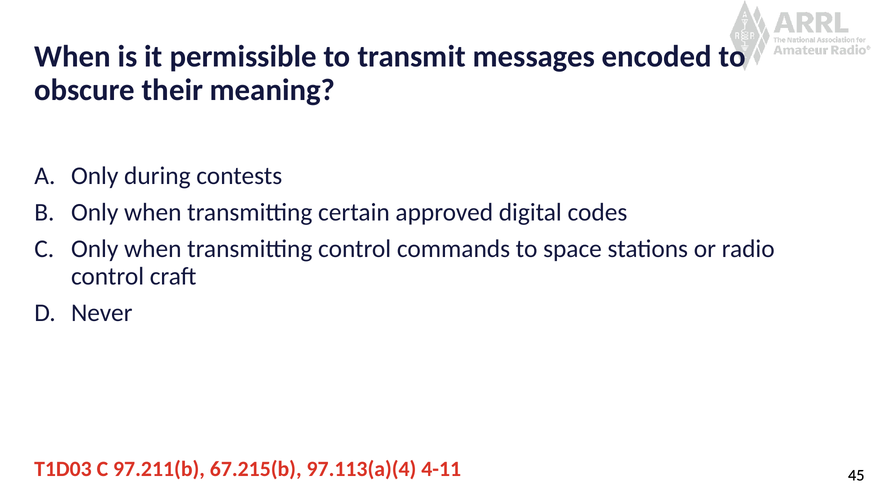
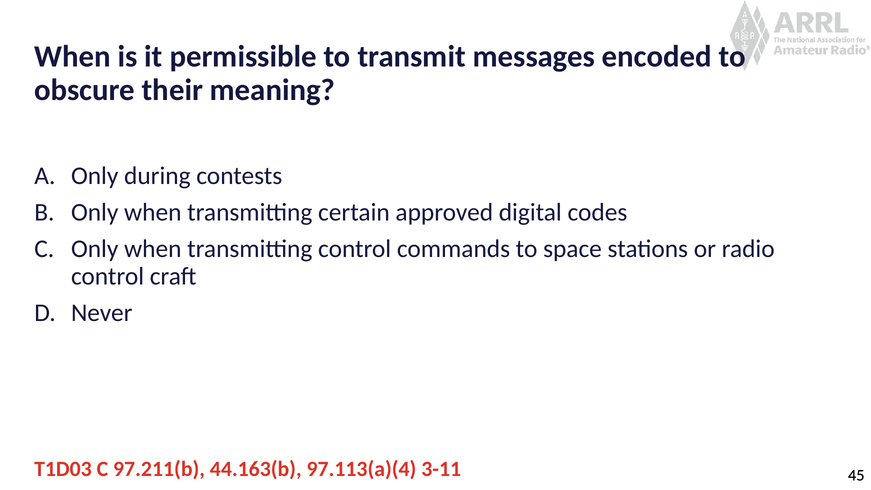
67.215(b: 67.215(b -> 44.163(b (256, 469)
4-11: 4-11 -> 3-11 (441, 469)
